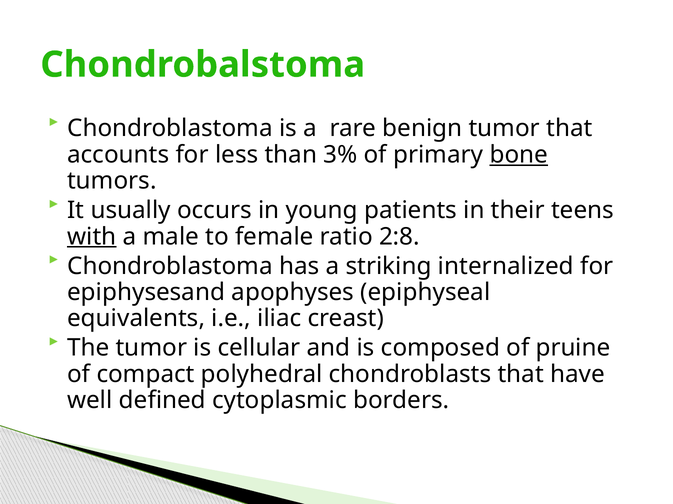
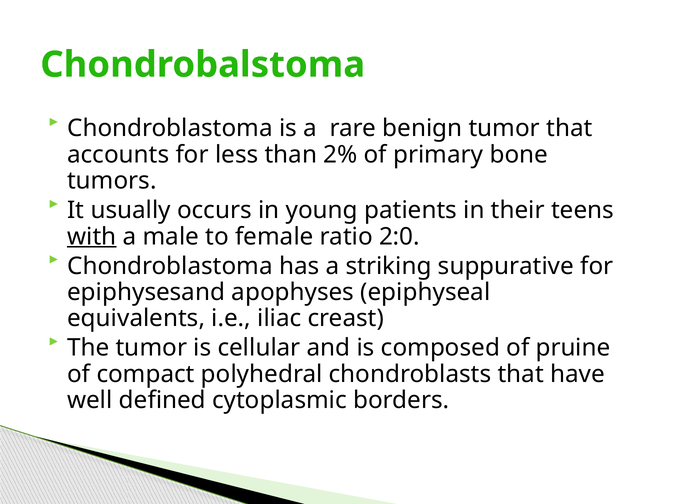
3%: 3% -> 2% (340, 155)
bone underline: present -> none (519, 155)
2:8: 2:8 -> 2:0 (399, 237)
internalized: internalized -> suppurative (506, 266)
